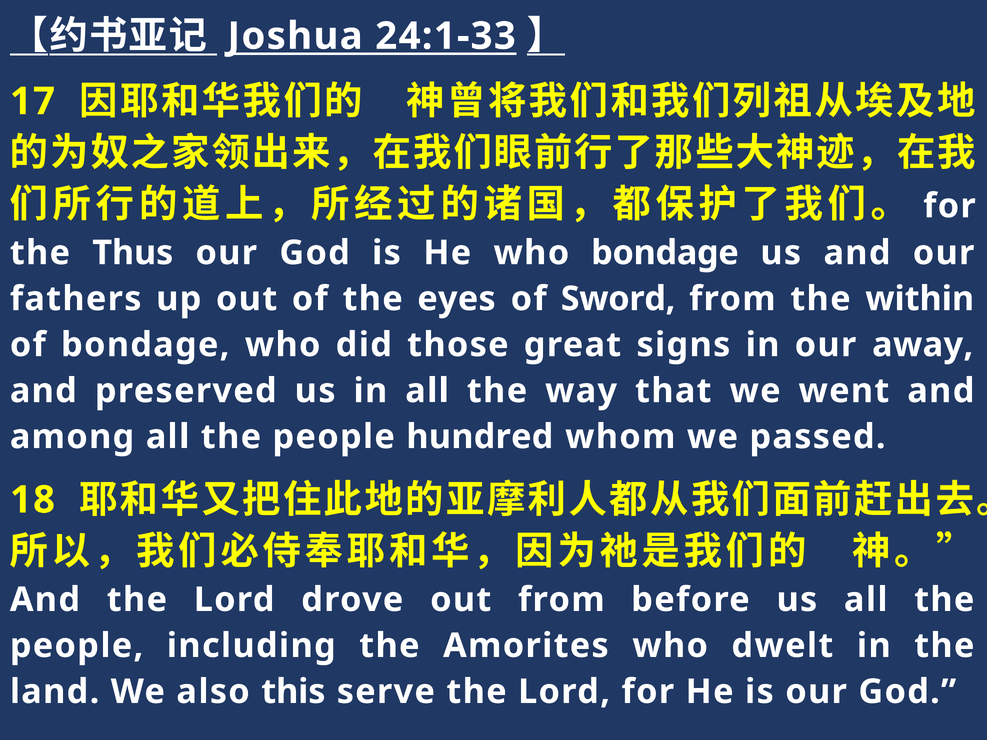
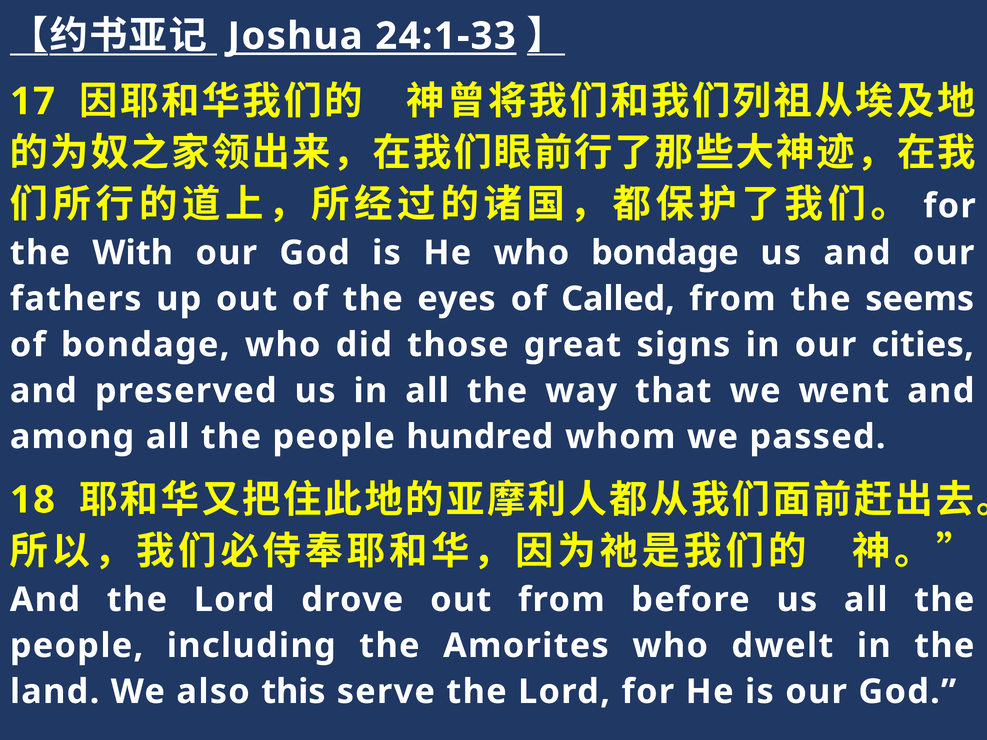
Thus: Thus -> With (133, 253)
Sword: Sword -> Called (618, 299)
within: within -> seems (920, 299)
away: away -> cities (923, 345)
